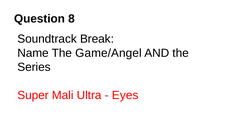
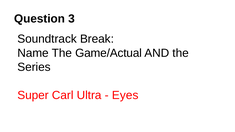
8: 8 -> 3 (71, 19)
Game/Angel: Game/Angel -> Game/Actual (109, 53)
Mali: Mali -> Carl (63, 95)
